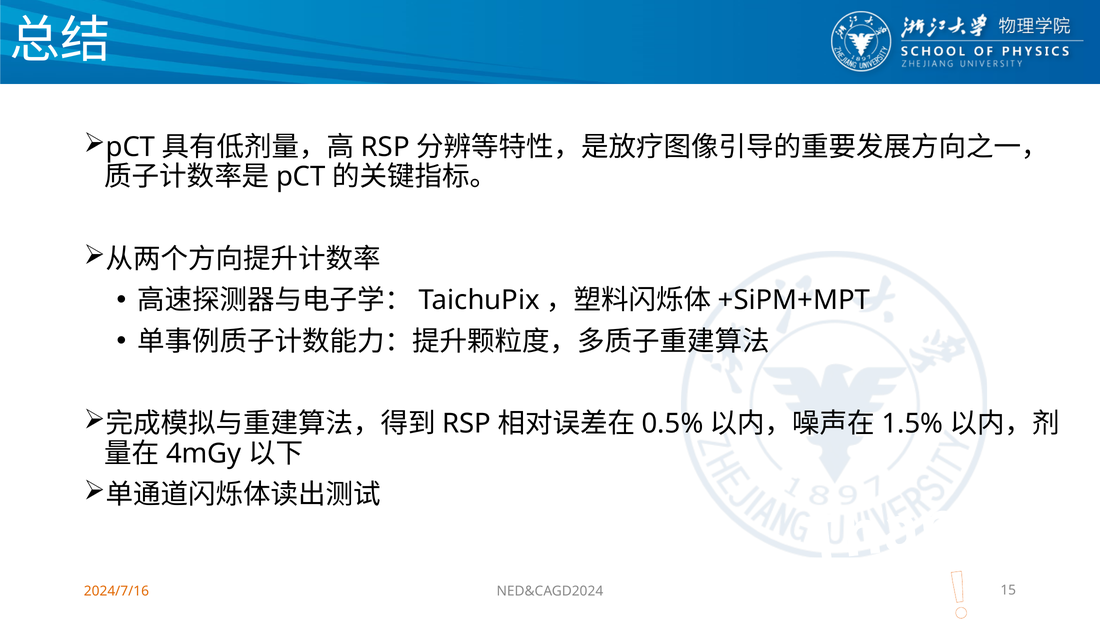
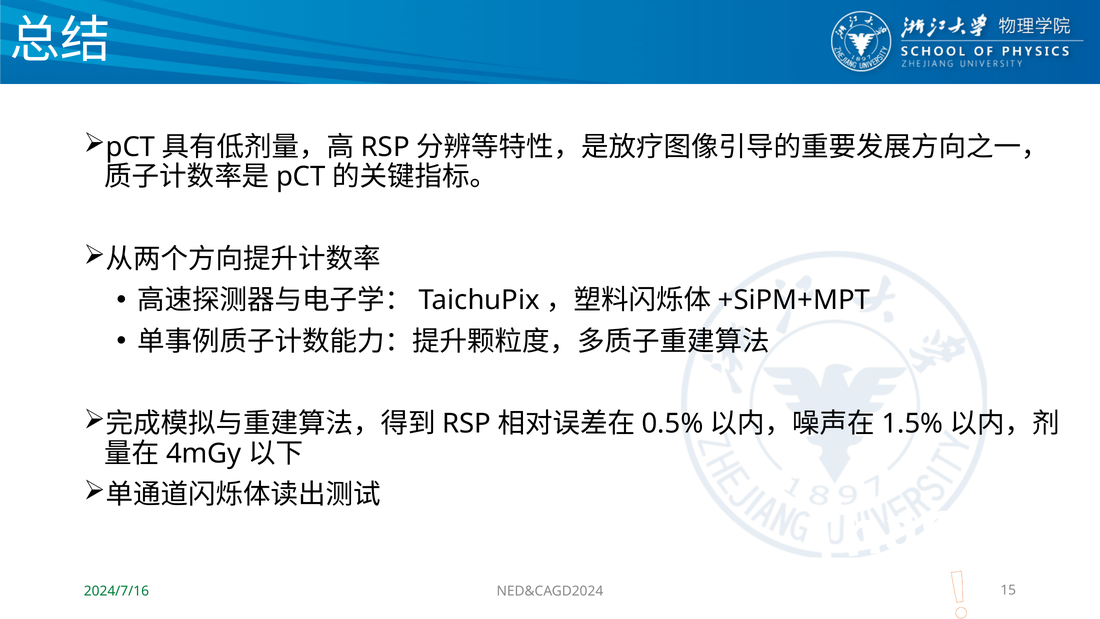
2024/7/16 colour: orange -> green (116, 591)
